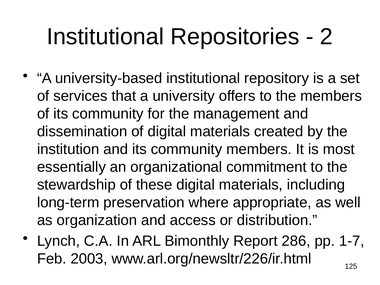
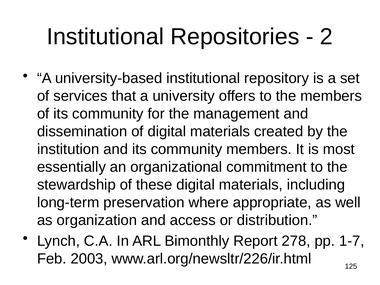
286: 286 -> 278 (296, 241)
